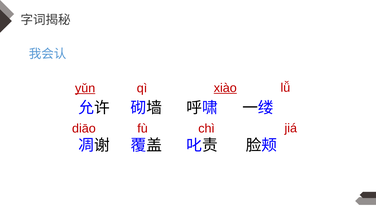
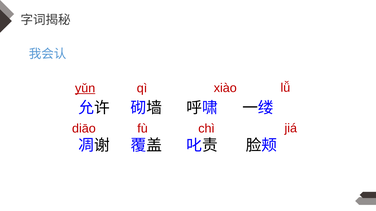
xiào underline: present -> none (225, 88)
